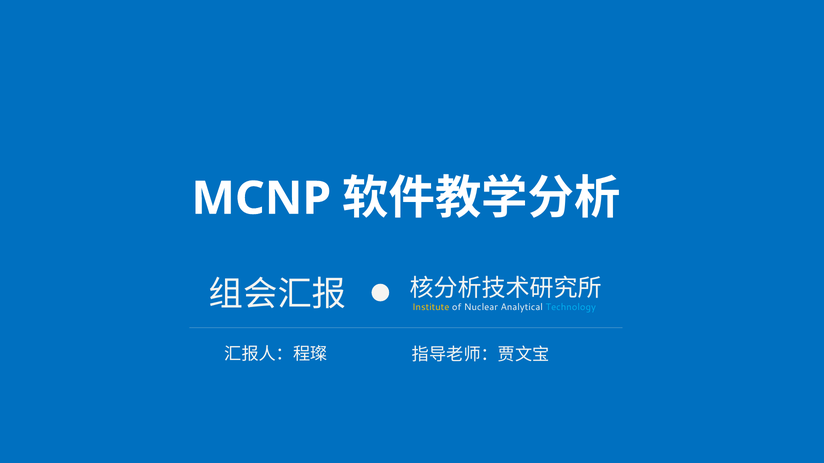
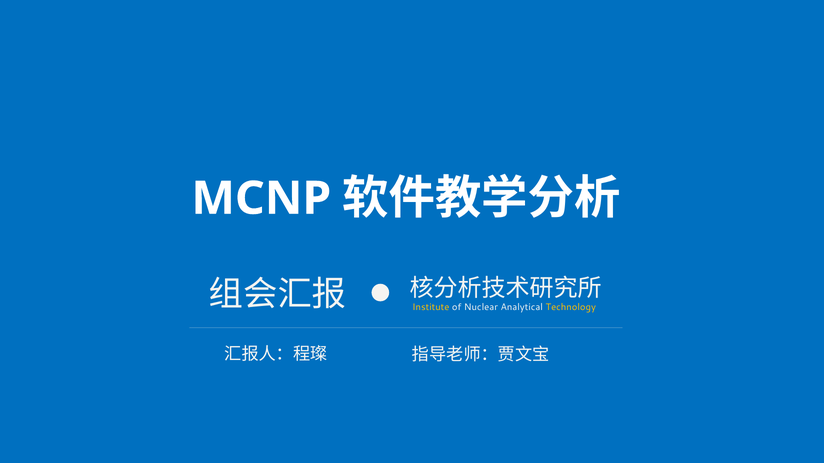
Technology colour: light blue -> yellow (571, 308)
